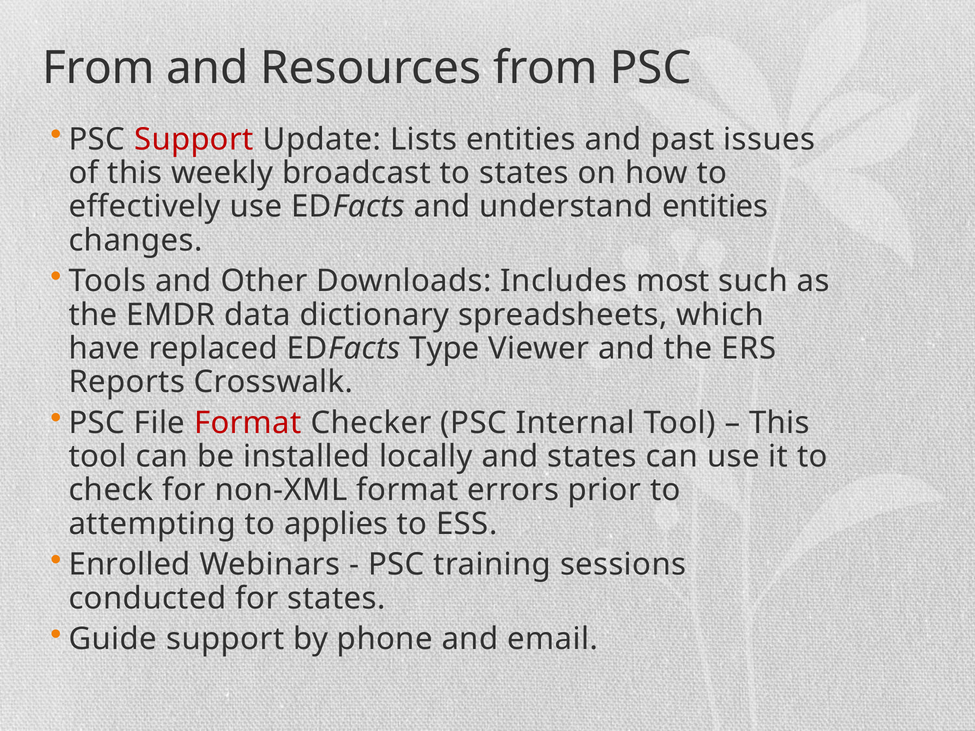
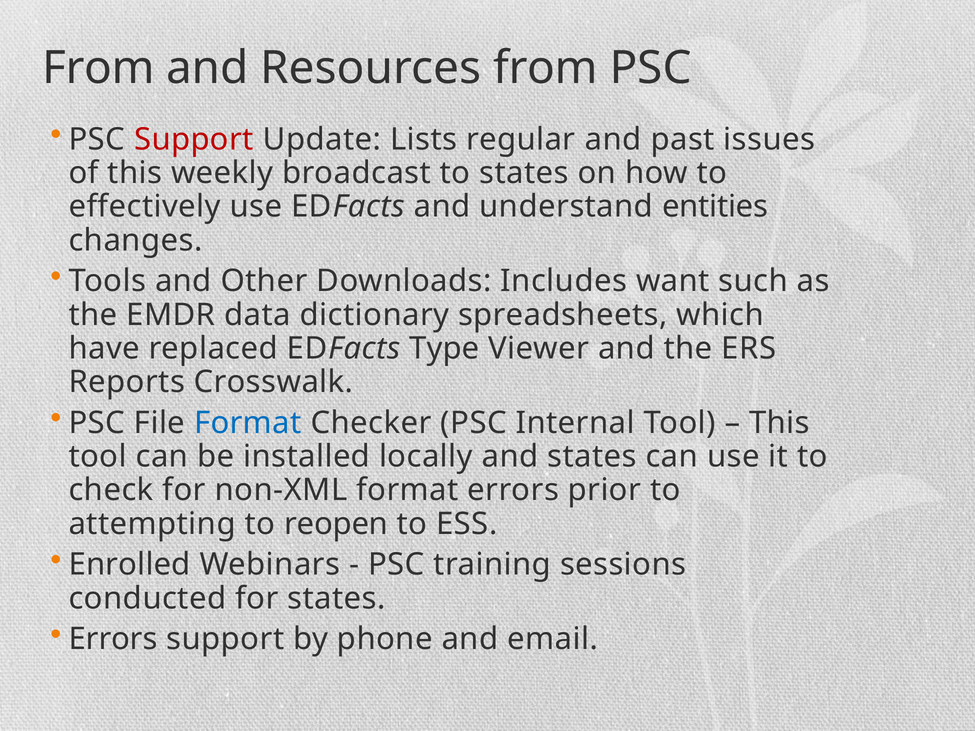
Lists entities: entities -> regular (521, 139)
most: most -> want (673, 281)
Format colour: red -> blue (248, 423)
applies: applies -> reopen (336, 524)
Guide: Guide -> Errors (113, 639)
